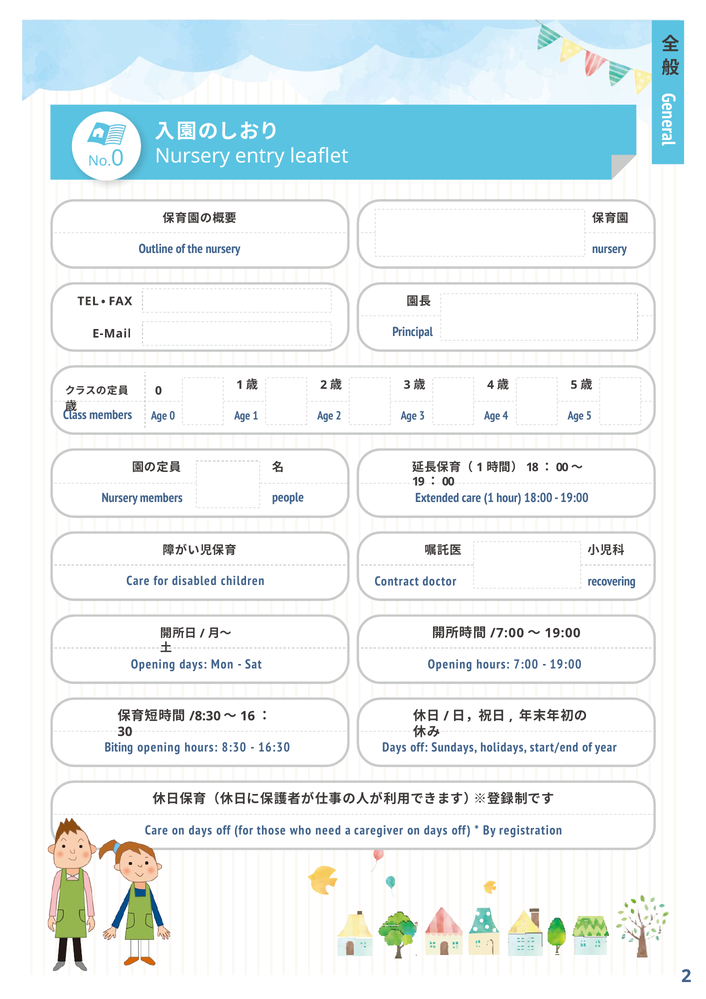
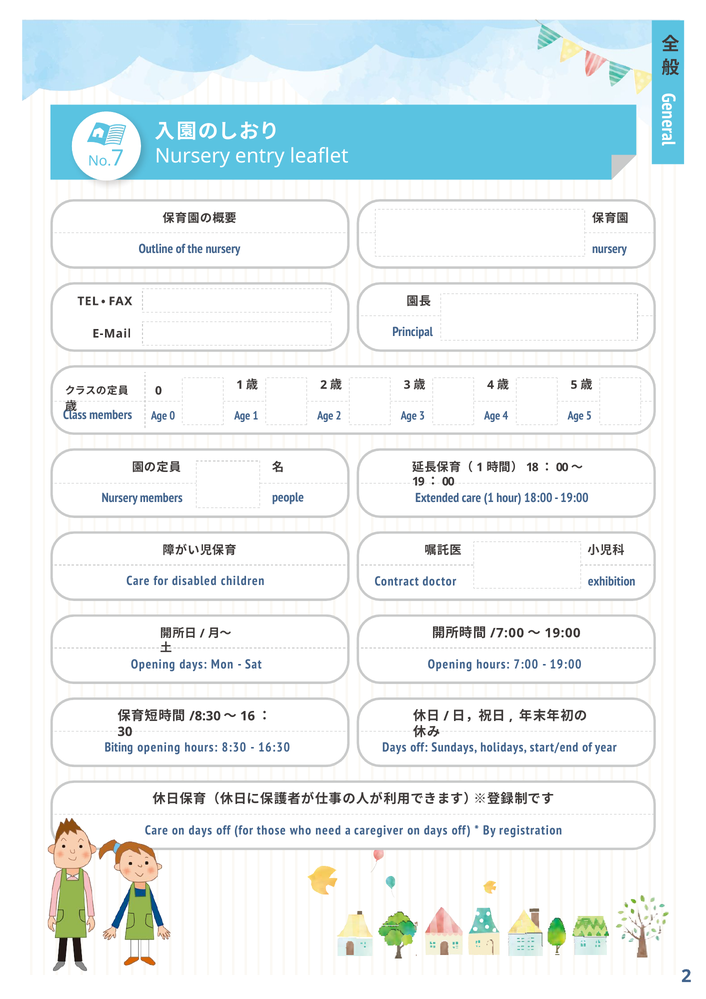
0: 0 -> 7 (118, 158)
recovering: recovering -> exhibition (612, 581)
